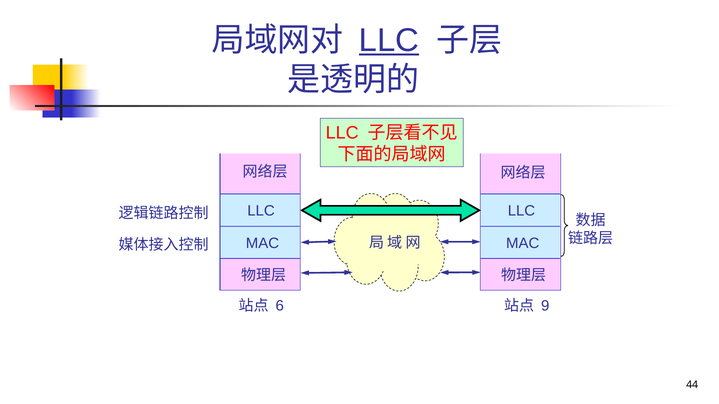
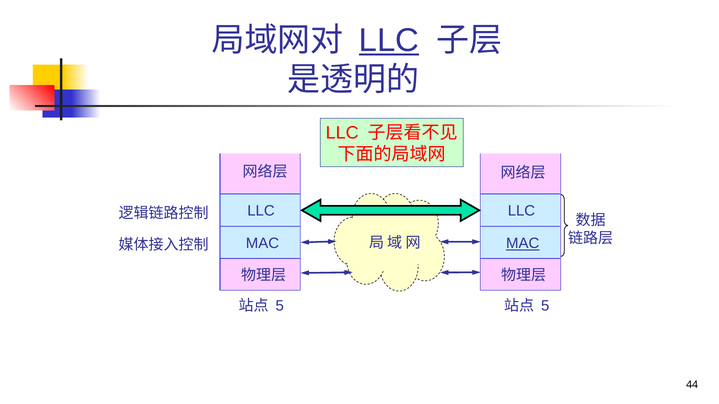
MAC underline: none -> present (523, 244)
6: 6 -> 5 (280, 306)
9: 9 -> 5 (545, 306)
